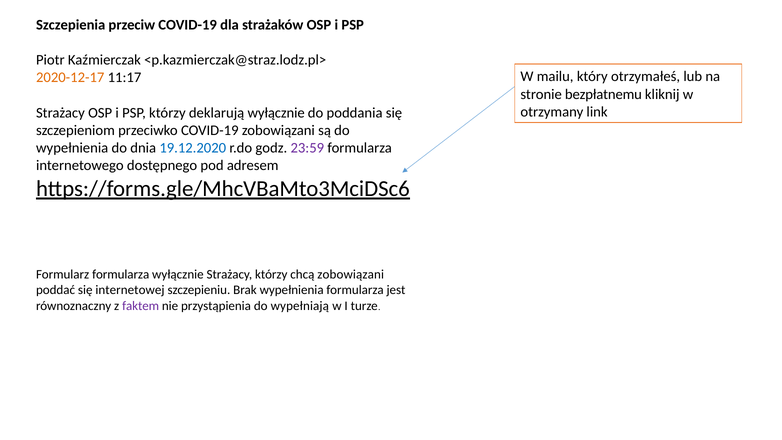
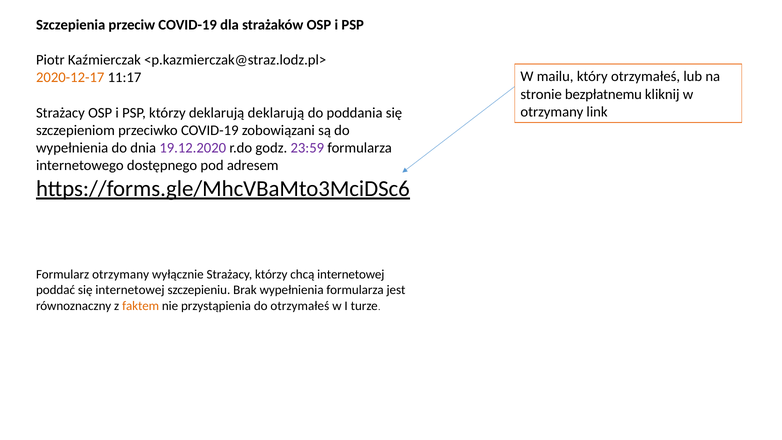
deklarują wyłącznie: wyłącznie -> deklarują (276, 113)
19.12.2020 colour: blue -> purple (193, 148)
Formularz formularza: formularza -> otrzymany (121, 274)
chcą zobowiązani: zobowiązani -> internetowej (351, 274)
faktem colour: purple -> orange (141, 306)
do wypełniają: wypełniają -> otrzymałeś (300, 306)
